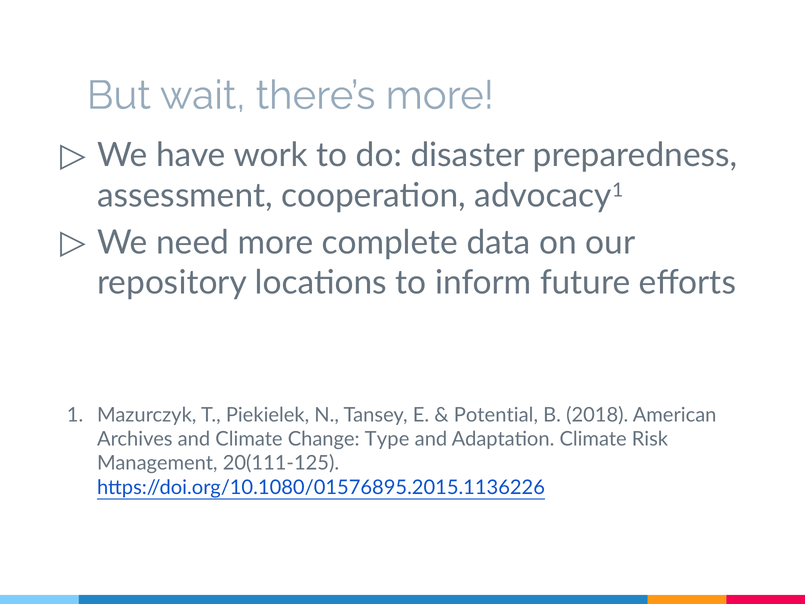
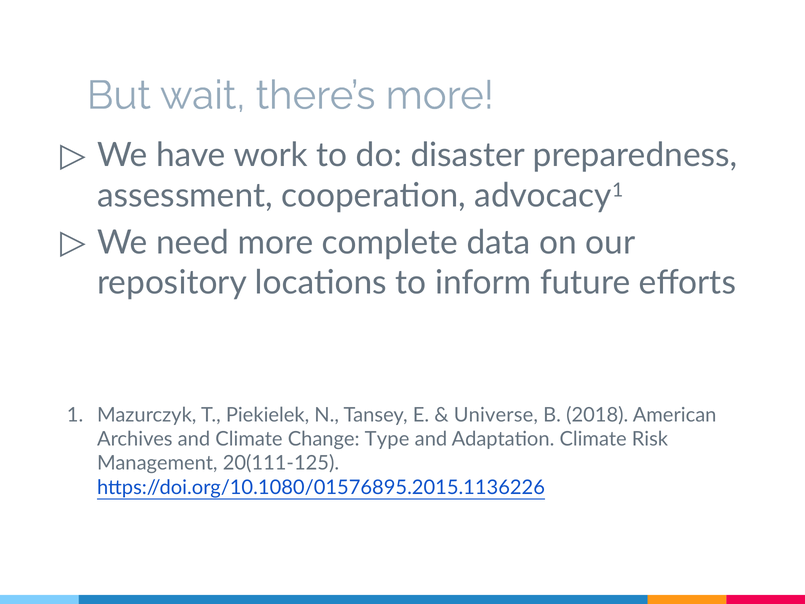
Potential: Potential -> Universe (496, 415)
